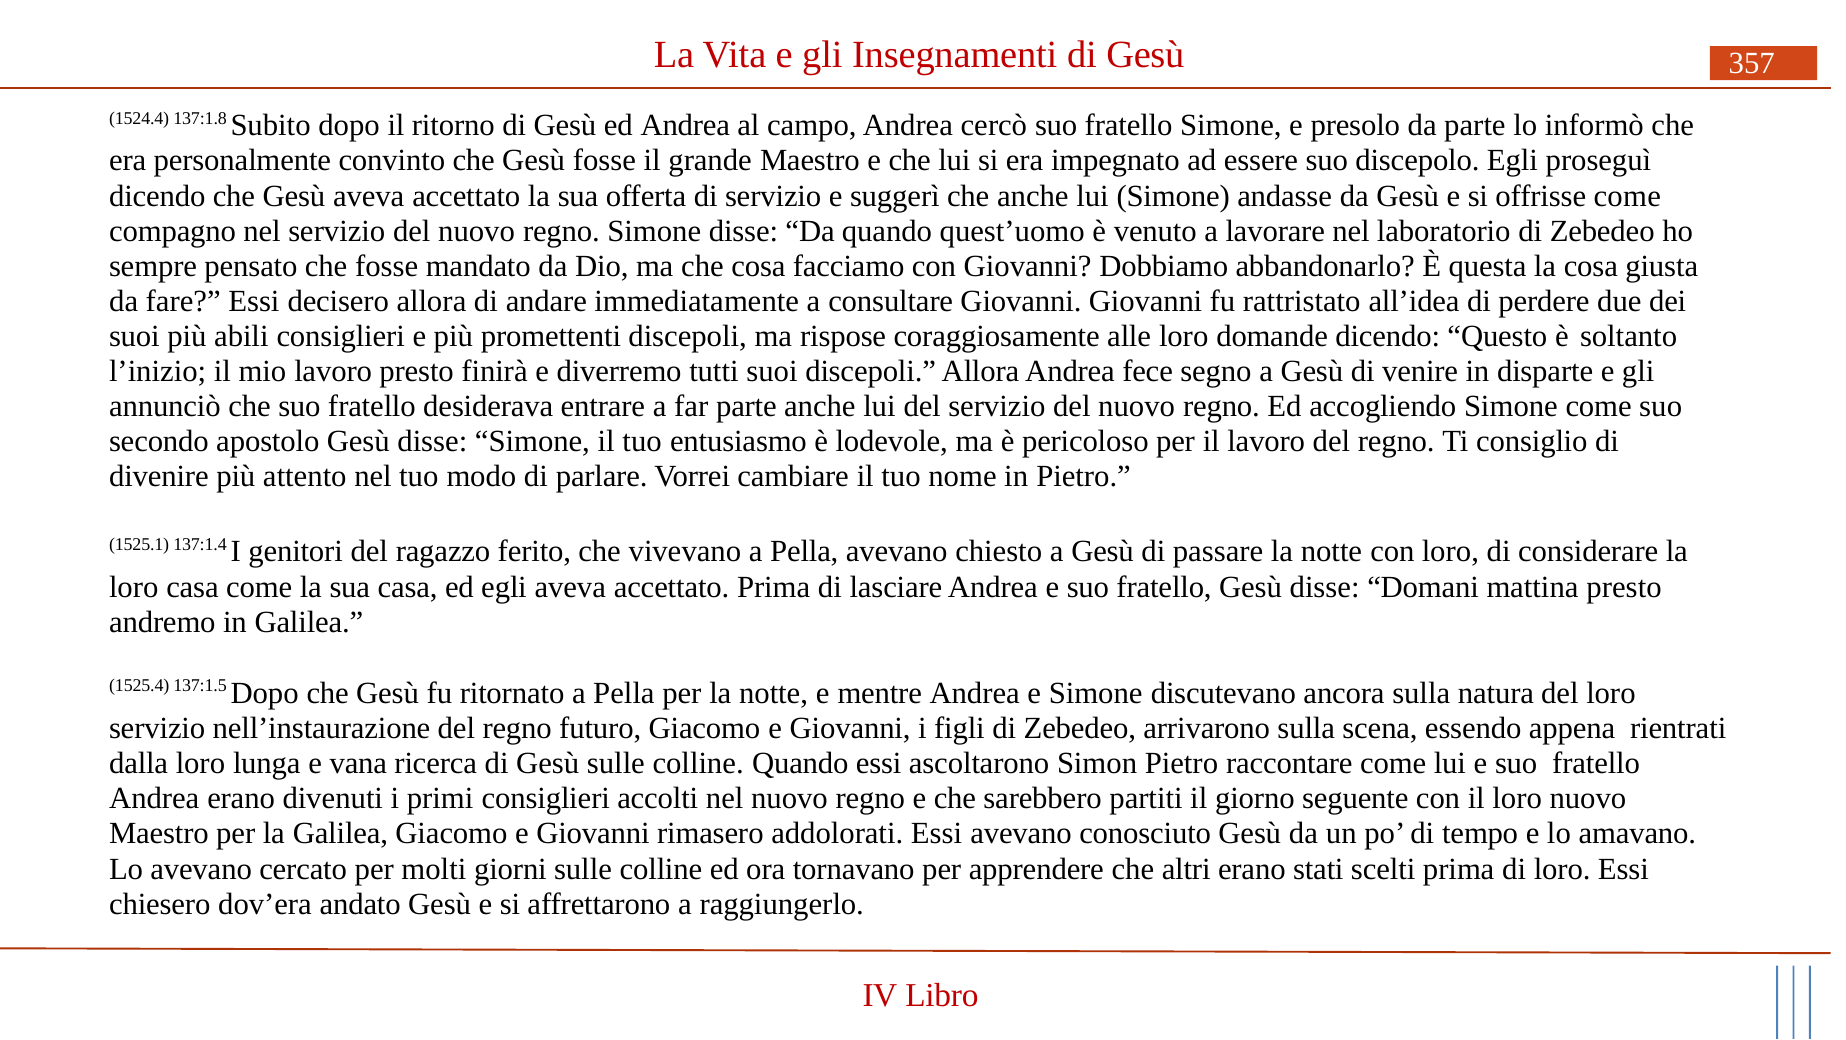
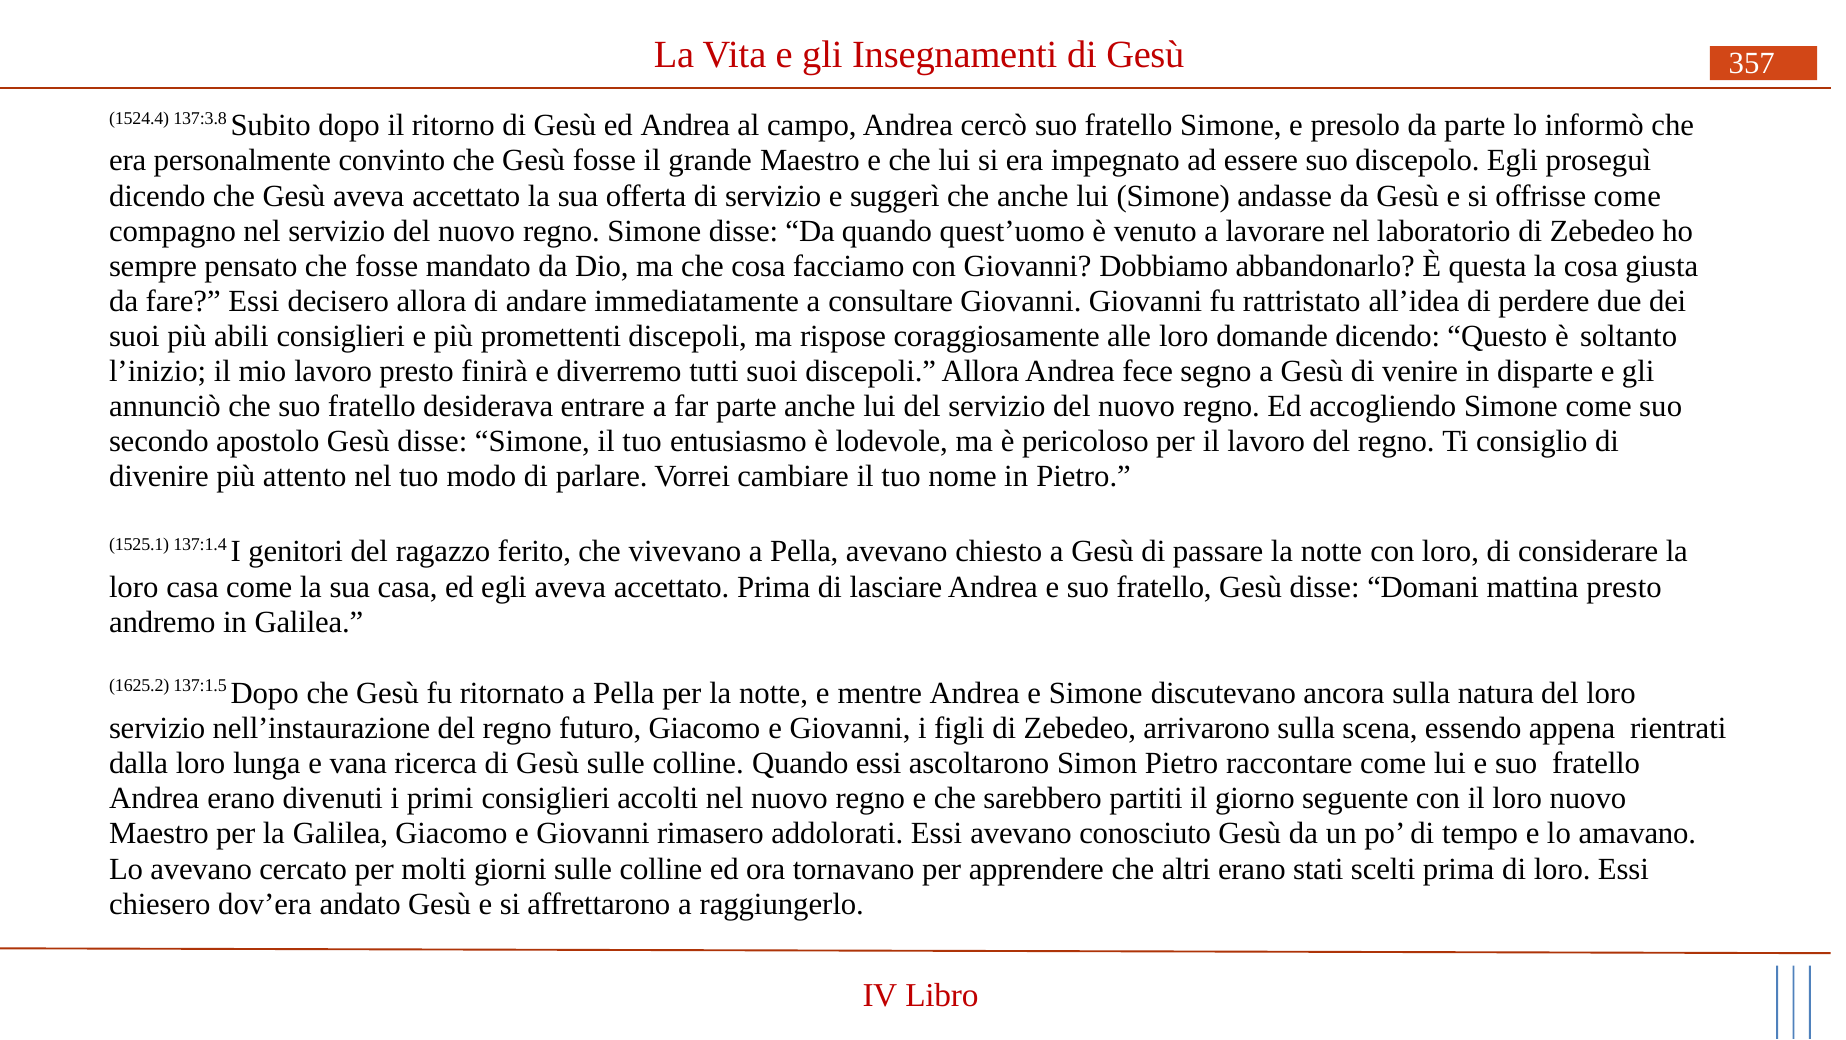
137:1.8: 137:1.8 -> 137:3.8 (200, 118)
1525.4: 1525.4 -> 1625.2 (139, 686)
